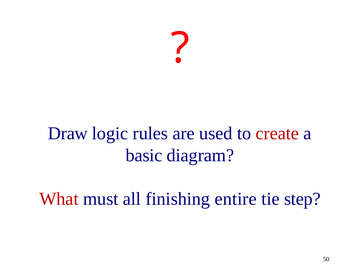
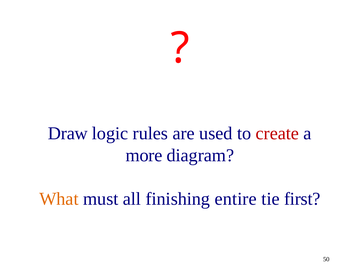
basic: basic -> more (144, 155)
What colour: red -> orange (59, 199)
step: step -> first (302, 199)
